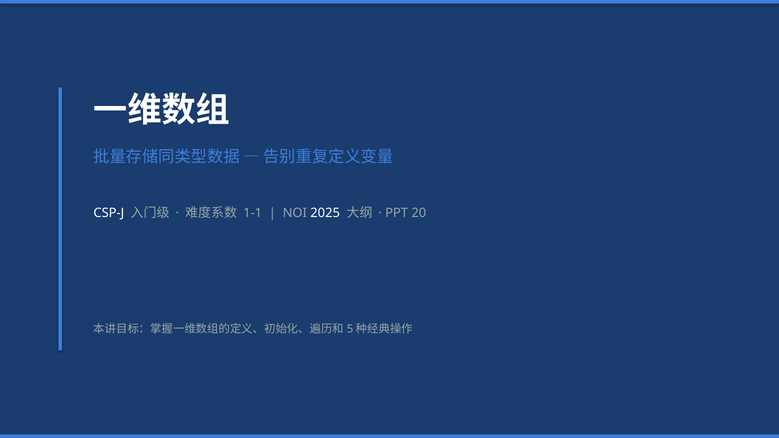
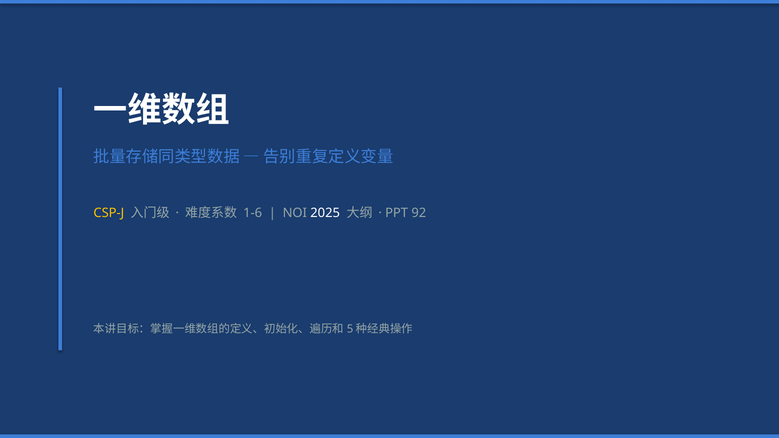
CSP-J colour: white -> yellow (109, 213)
1-1: 1-1 -> 1-6 (253, 213)
20: 20 -> 92 (419, 213)
